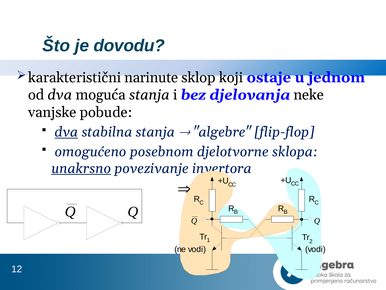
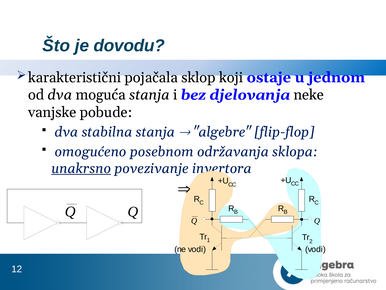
narinute: narinute -> pojačala (151, 77)
dva underline: present -> none (66, 132)
djelotvorne: djelotvorne -> održavanja (233, 151)
